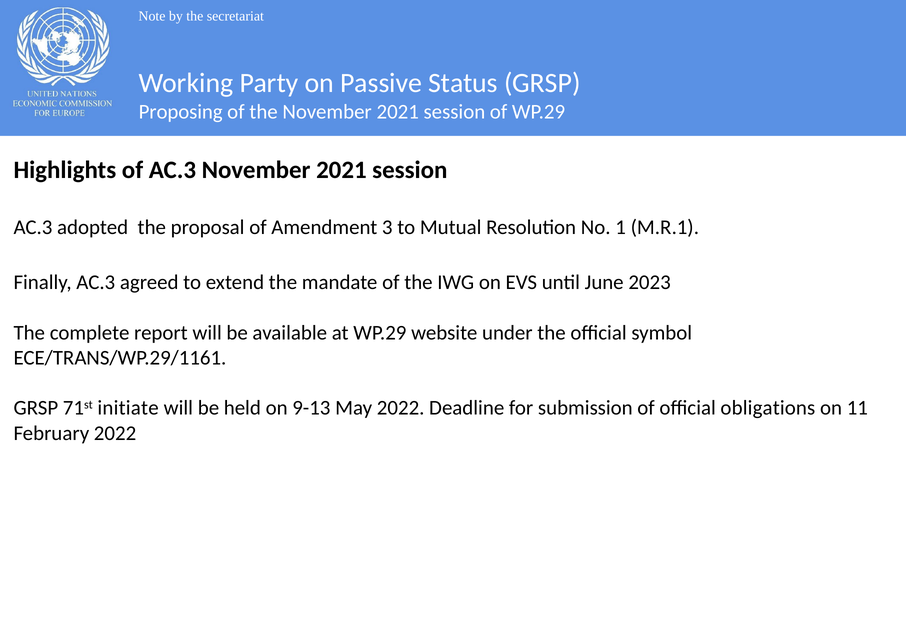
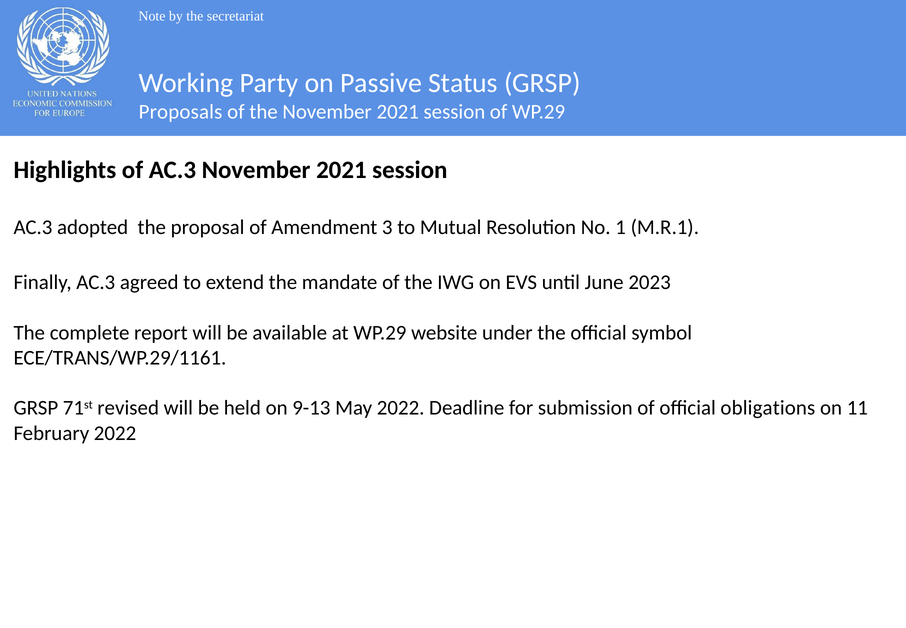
Proposing: Proposing -> Proposals (181, 112)
initiate: initiate -> revised (128, 408)
